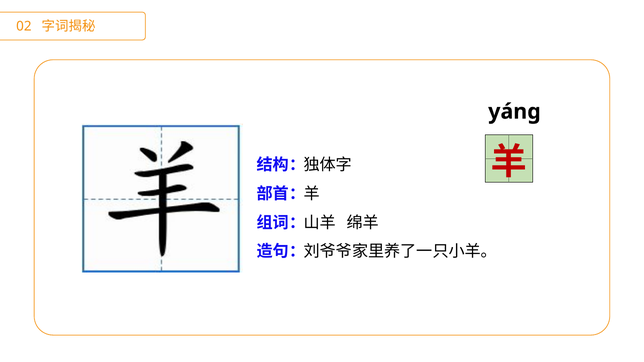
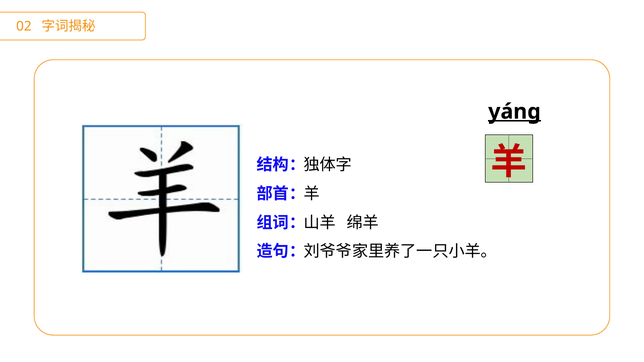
yánɡ underline: none -> present (514, 112)
